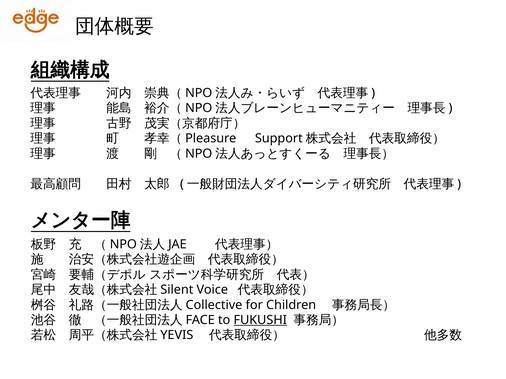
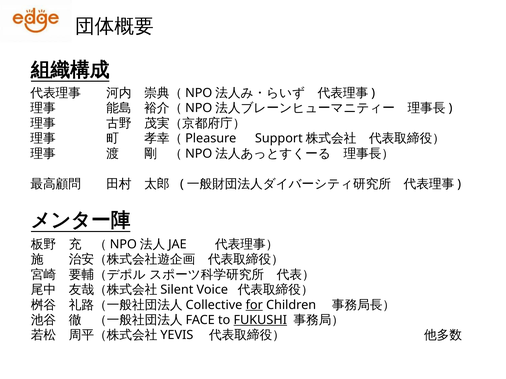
for underline: none -> present (254, 305)
